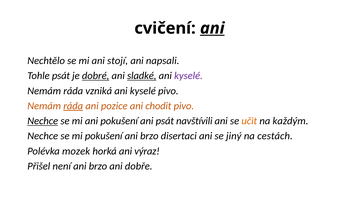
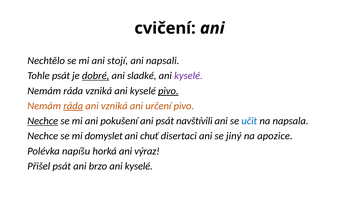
ani underline: present -> none (212, 28)
sladké underline: present -> none (142, 76)
pivo underline: none -> present (168, 91)
ani pozice: pozice -> vzniká (114, 106)
chodit: chodit -> určení (158, 106)
učit colour: orange -> blue (249, 121)
každým: každým -> napsala (291, 121)
mi pokušení: pokušení -> domyslet (104, 136)
brzo: brzo -> chuť (149, 136)
cestách: cestách -> apozice (275, 136)
mozek: mozek -> napíšu (76, 151)
Přišel není: není -> psát (62, 166)
brzo ani dobře: dobře -> kyselé (139, 166)
